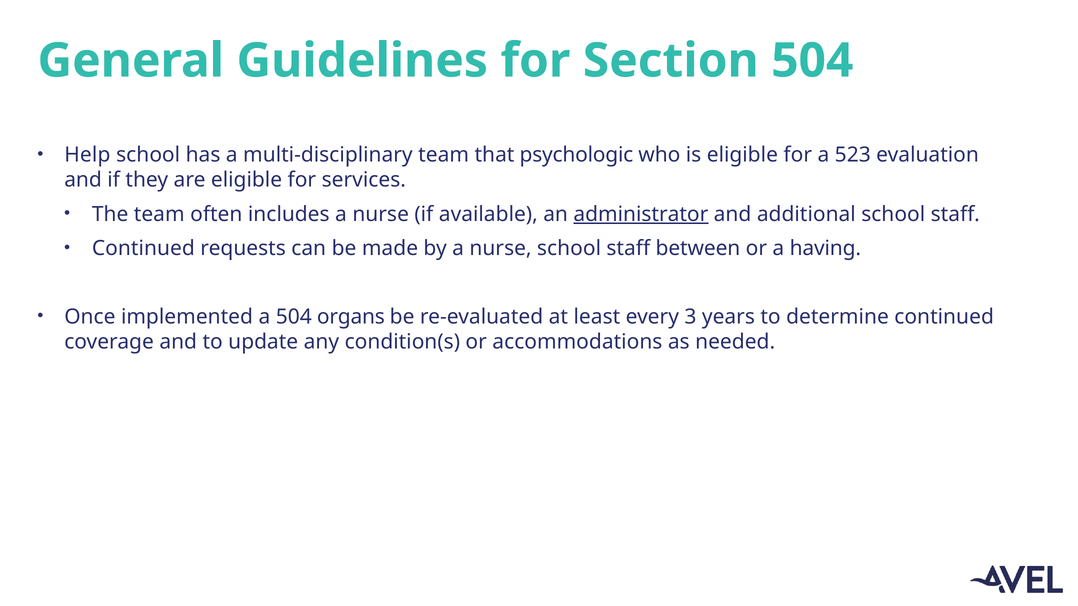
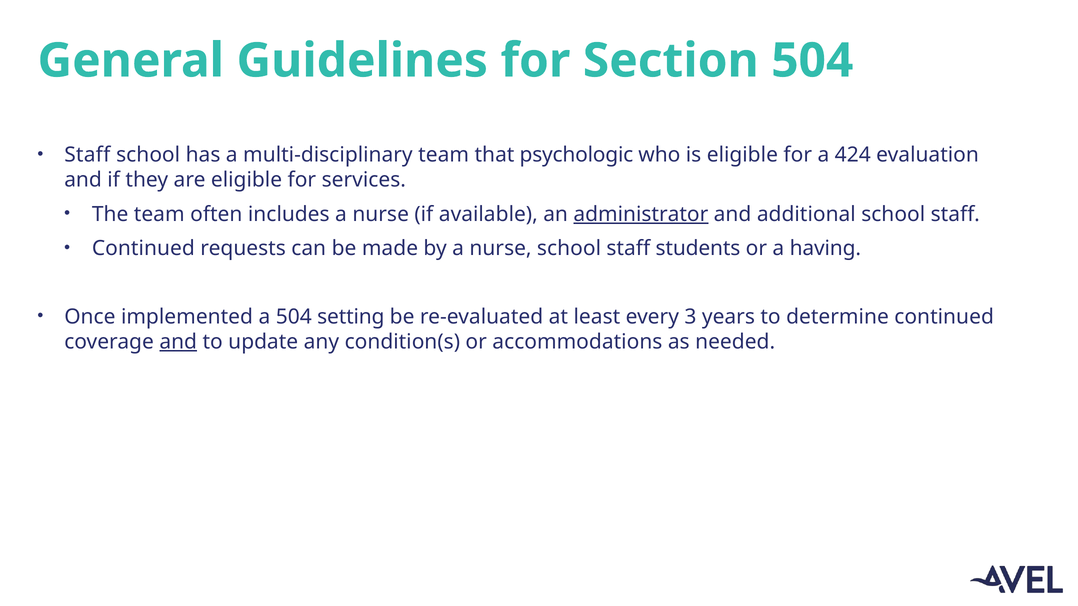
Help: Help -> Staff (87, 155)
523: 523 -> 424 (853, 155)
between: between -> students (698, 248)
organs: organs -> setting (351, 317)
and underline: none -> present (178, 342)
